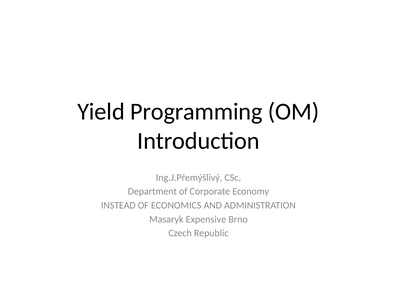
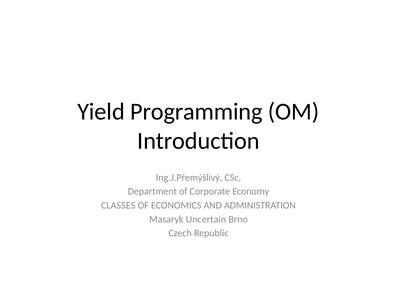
INSTEAD: INSTEAD -> CLASSES (118, 205)
Expensive: Expensive -> Uncertain (206, 219)
